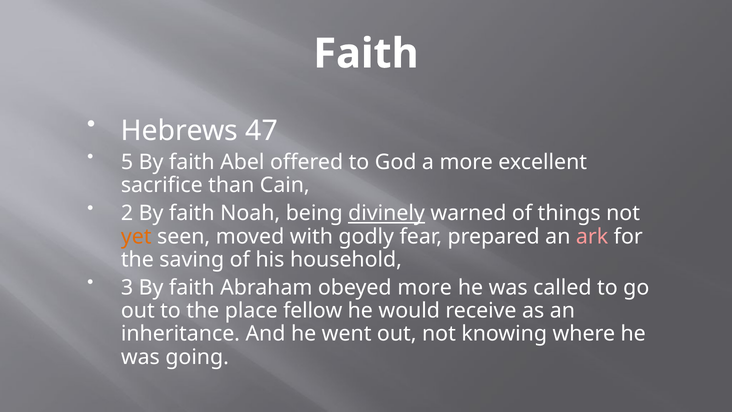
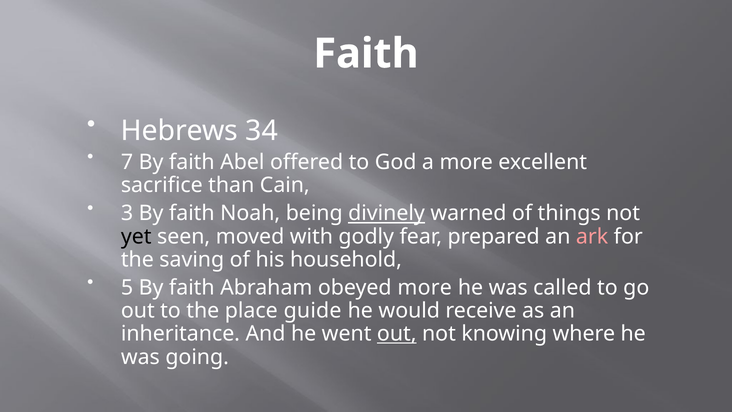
47: 47 -> 34 (262, 131)
5: 5 -> 7 (127, 162)
2: 2 -> 3 (127, 213)
yet colour: orange -> black (136, 236)
3: 3 -> 5 (127, 288)
fellow: fellow -> guide (313, 311)
out underline: none -> present (397, 334)
